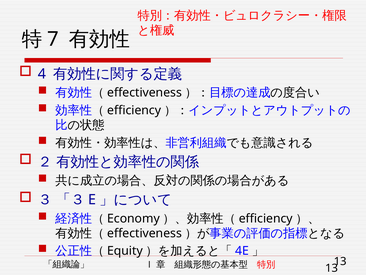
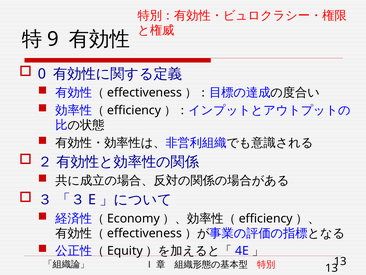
7: 7 -> 9 (53, 39)
4: 4 -> 0 (42, 74)
